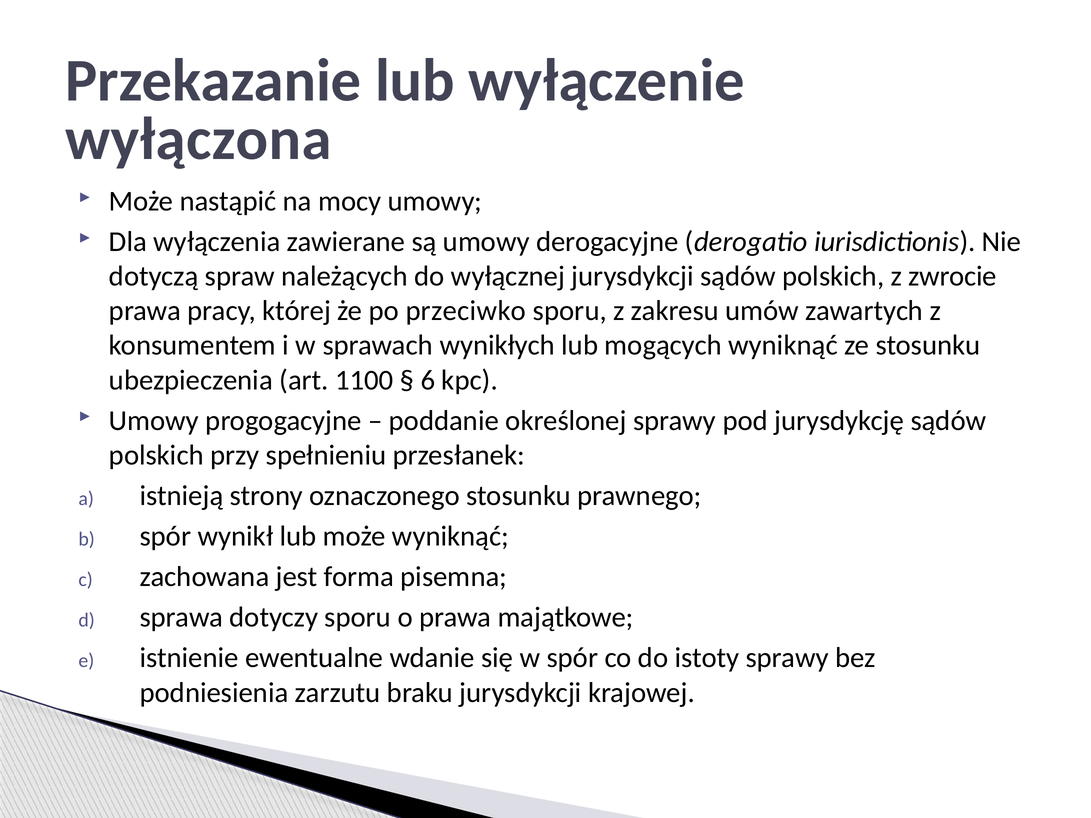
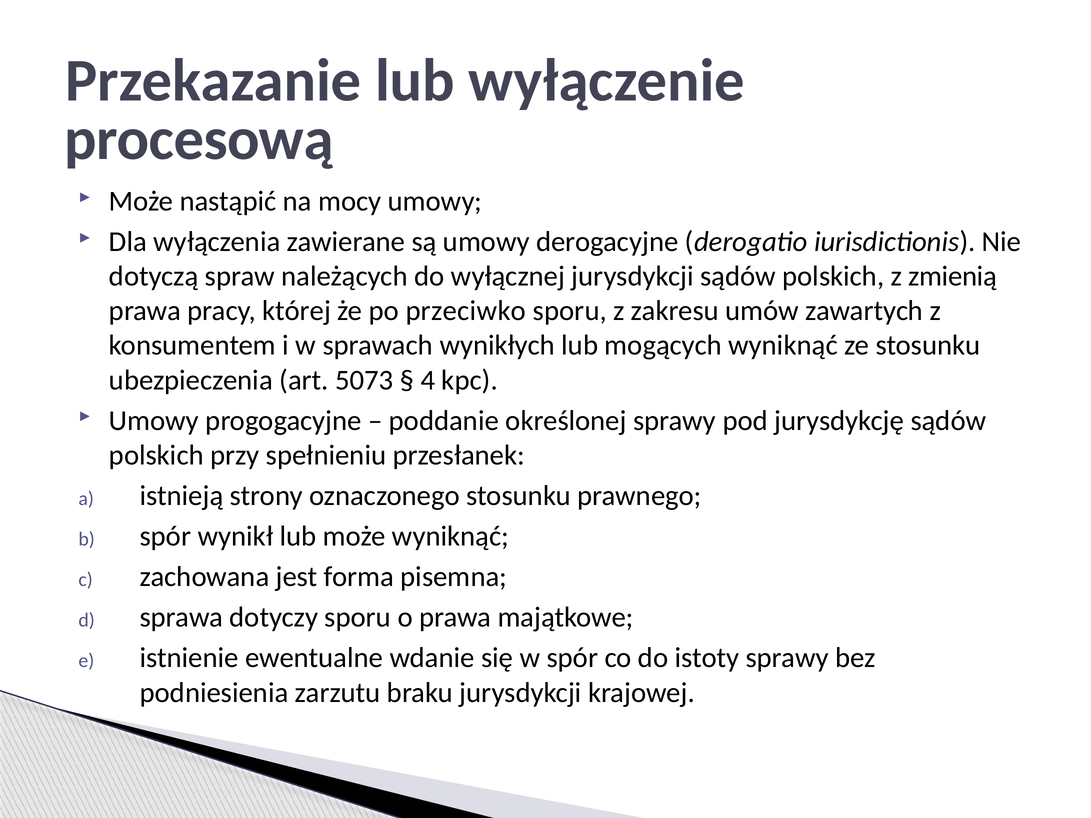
wyłączona: wyłączona -> procesową (199, 139)
zwrocie: zwrocie -> zmienią (953, 277)
1100: 1100 -> 5073 (364, 380)
6: 6 -> 4 (428, 380)
